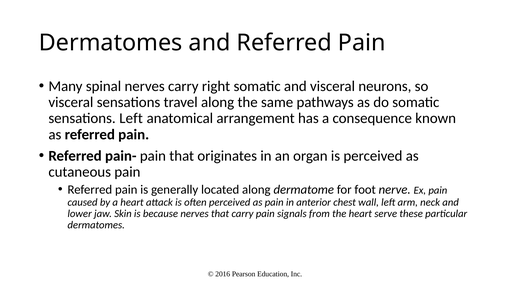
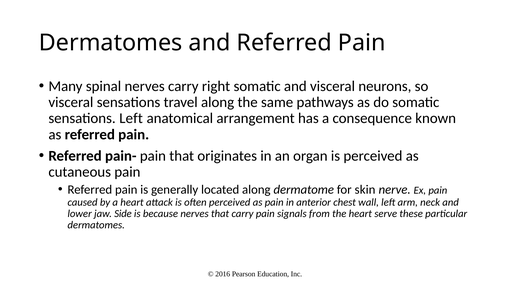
foot: foot -> skin (365, 189)
Skin: Skin -> Side (123, 214)
